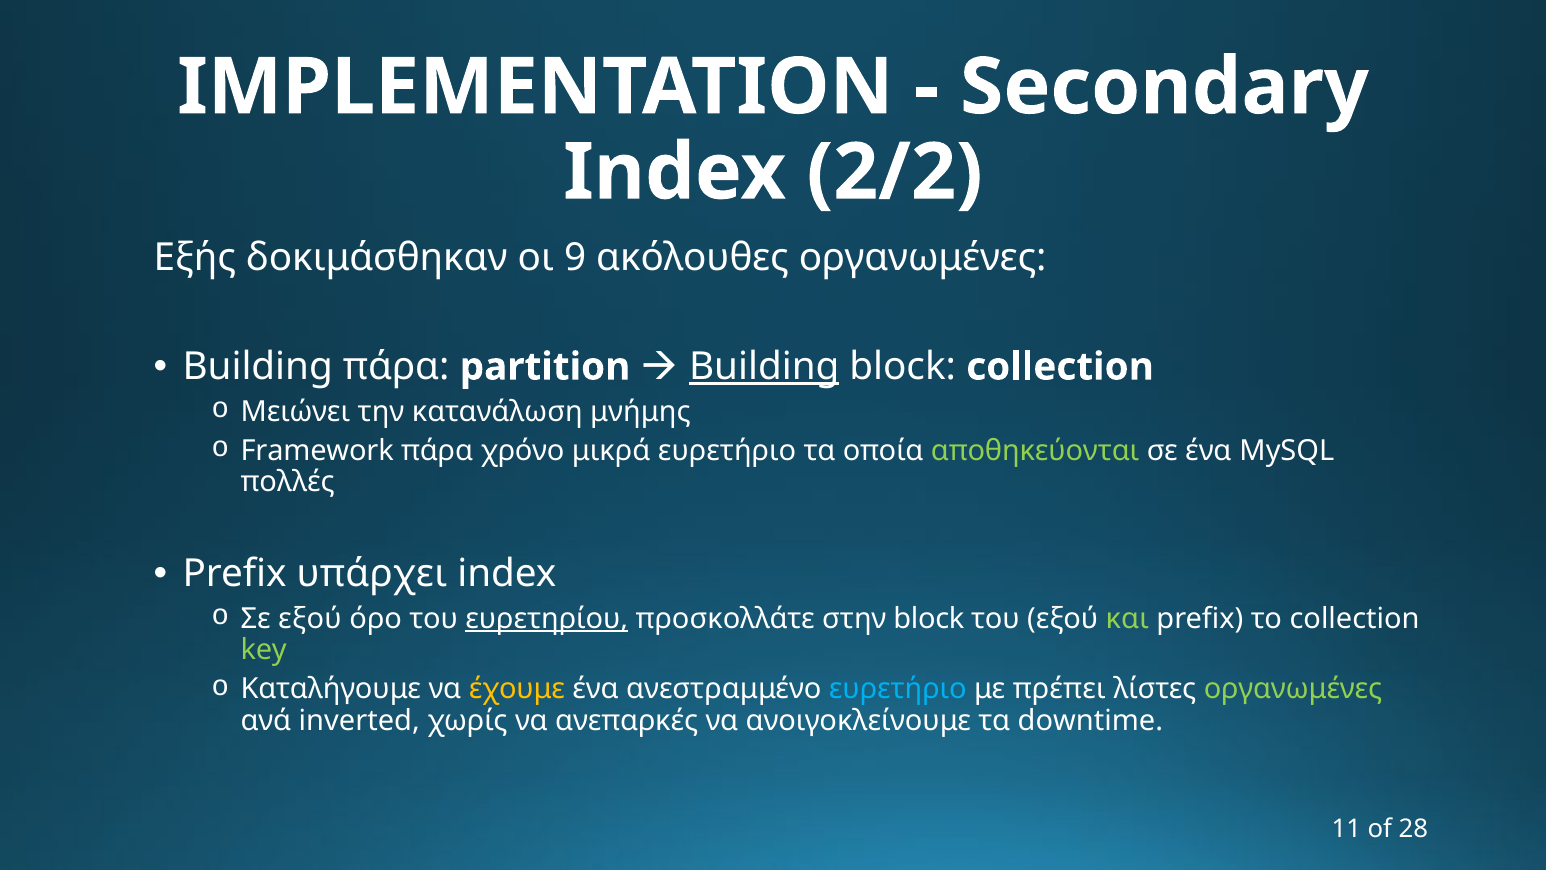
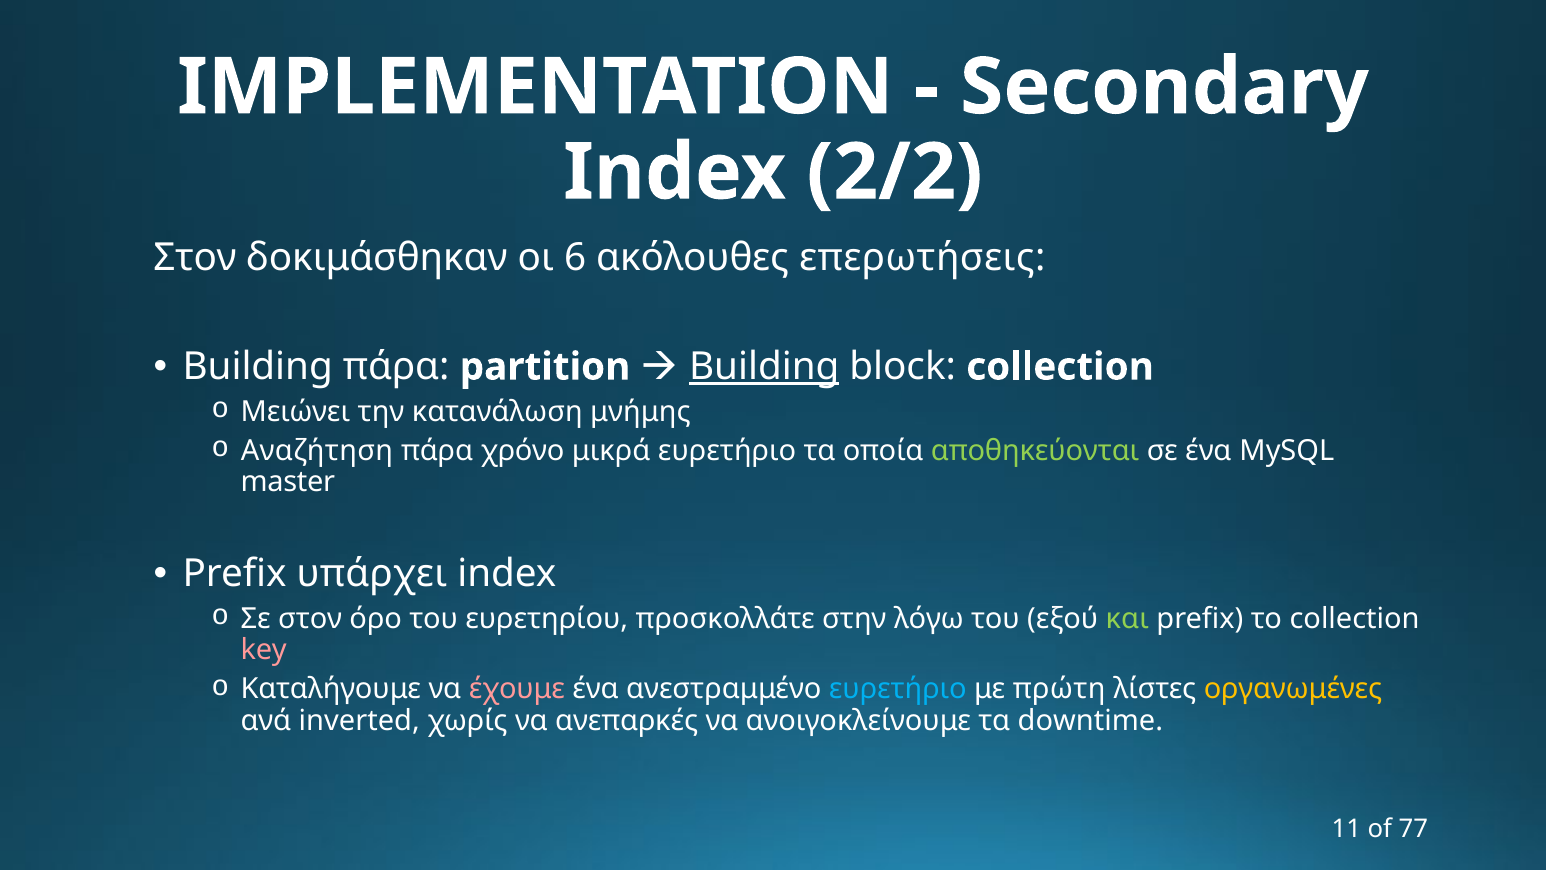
Εξής: Εξής -> Στον (195, 258)
9: 9 -> 6 (575, 258)
ακόλουθες οργανωμένες: οργανωμένες -> επερωτήσεις (922, 258)
Framework: Framework -> Αναζήτηση (317, 451)
πολλές: πολλές -> master (288, 482)
Σε εξού: εξού -> στον (310, 618)
ευρετηρίου underline: present -> none (547, 618)
στην block: block -> λόγω (929, 618)
key colour: light green -> pink (264, 650)
έχουμε colour: yellow -> pink (517, 689)
πρέπει: πρέπει -> πρώτη (1059, 689)
οργανωμένες colour: light green -> yellow (1293, 689)
28: 28 -> 77 (1413, 829)
